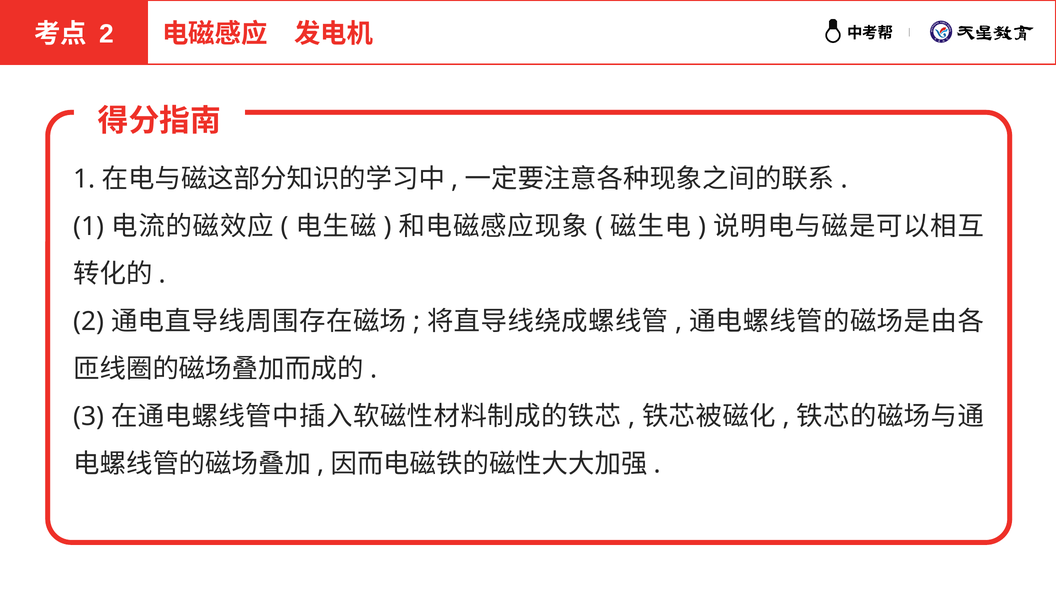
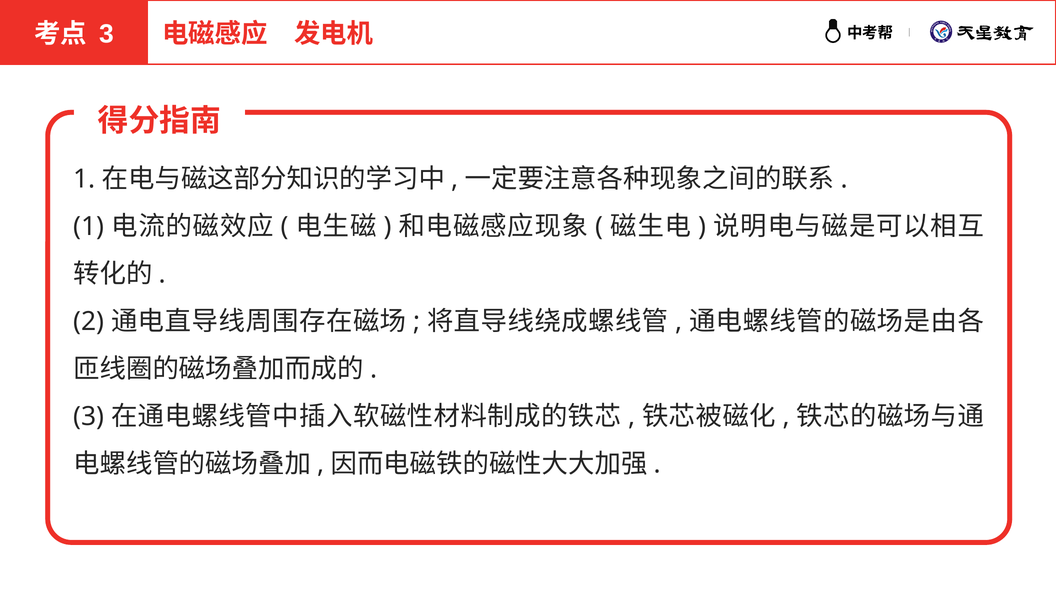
2: 2 -> 3 (106, 34)
